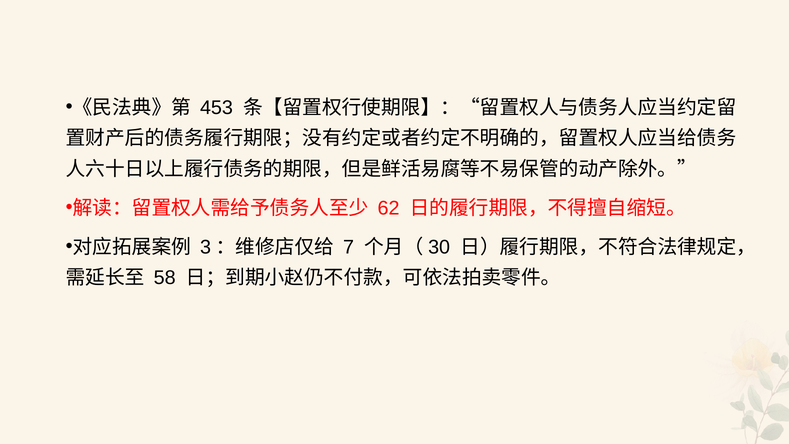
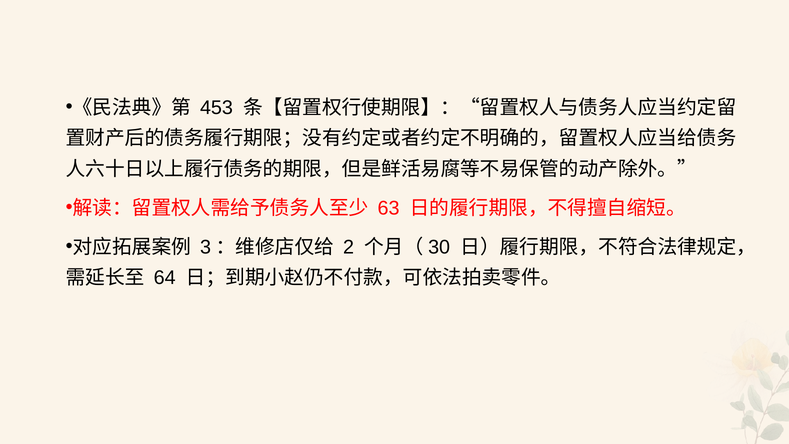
62: 62 -> 63 (389, 208)
7: 7 -> 2 (349, 247)
58: 58 -> 64 (165, 278)
